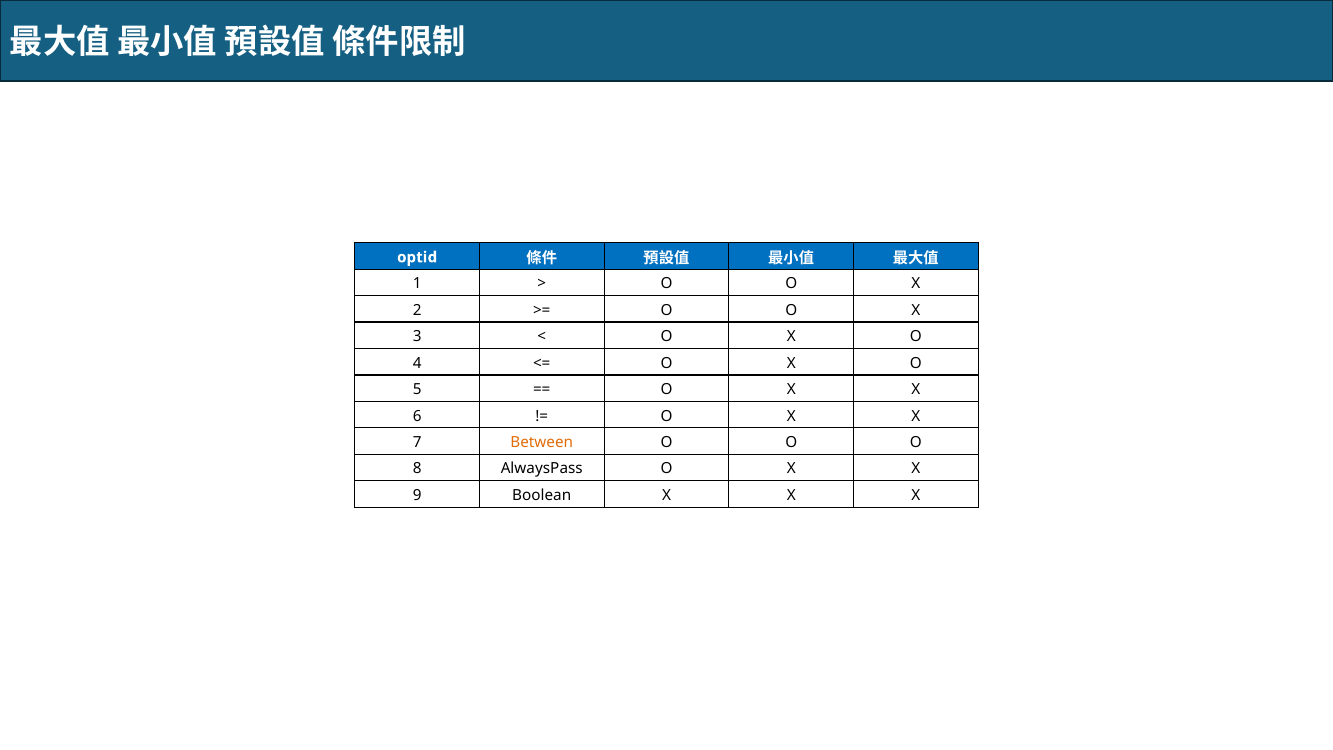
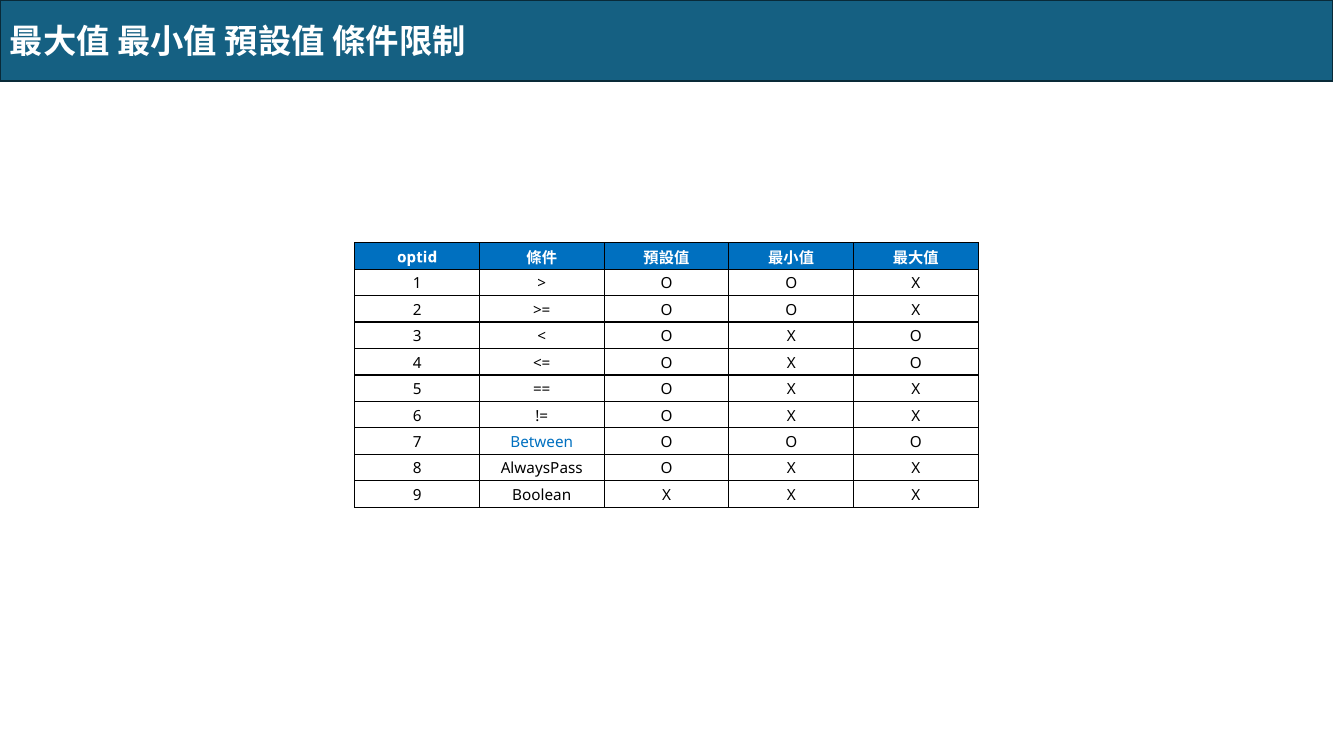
Between colour: orange -> blue (542, 442)
